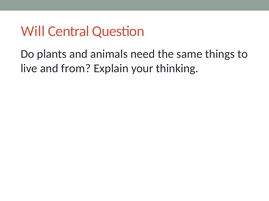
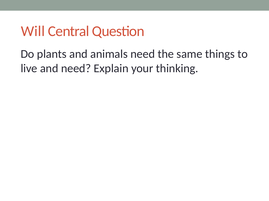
and from: from -> need (76, 69)
